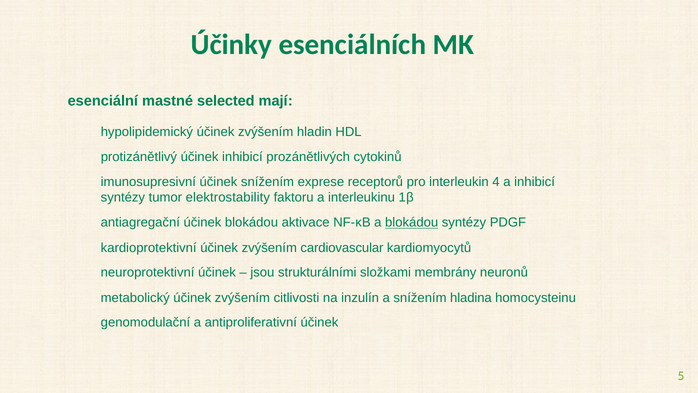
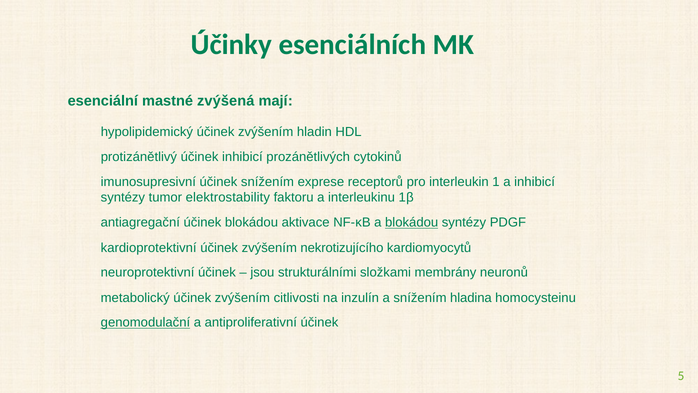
selected: selected -> zvýšená (226, 101)
4: 4 -> 1 (496, 182)
cardiovascular: cardiovascular -> nekrotizujícího (342, 248)
genomodulační underline: none -> present (145, 322)
